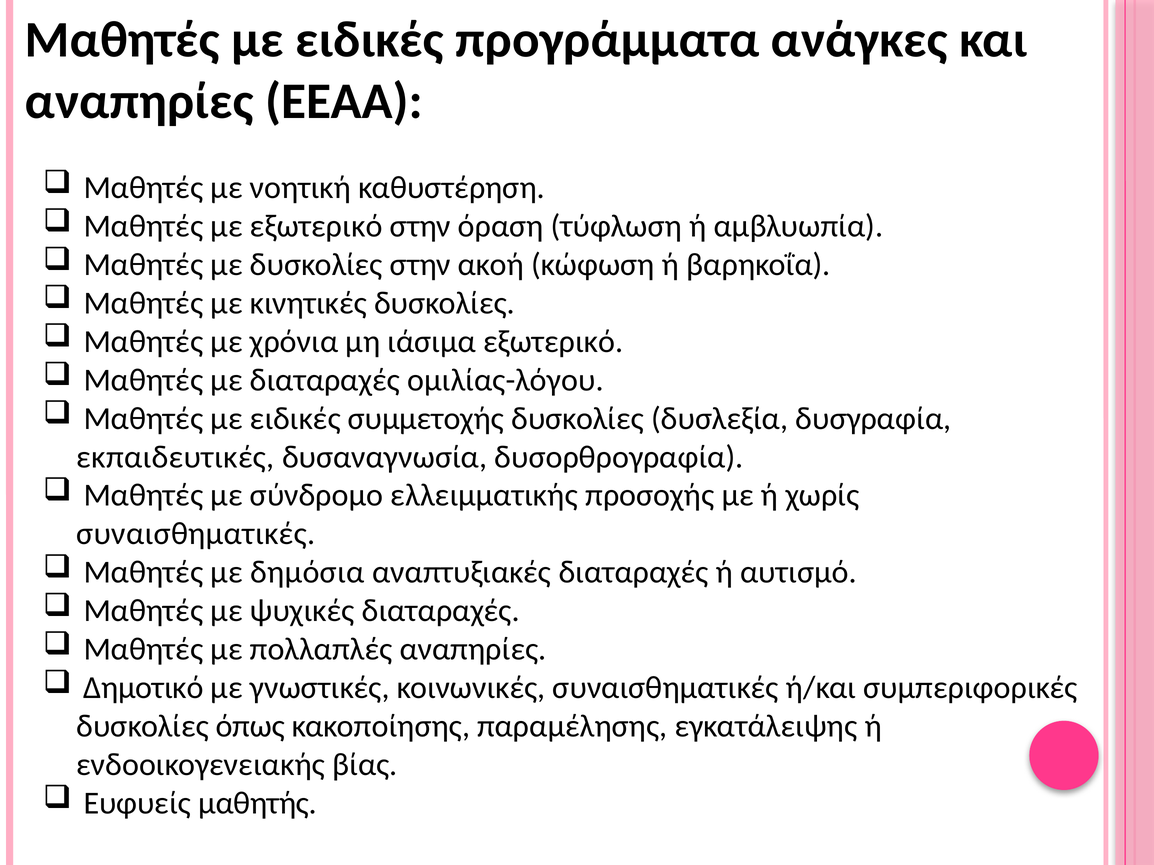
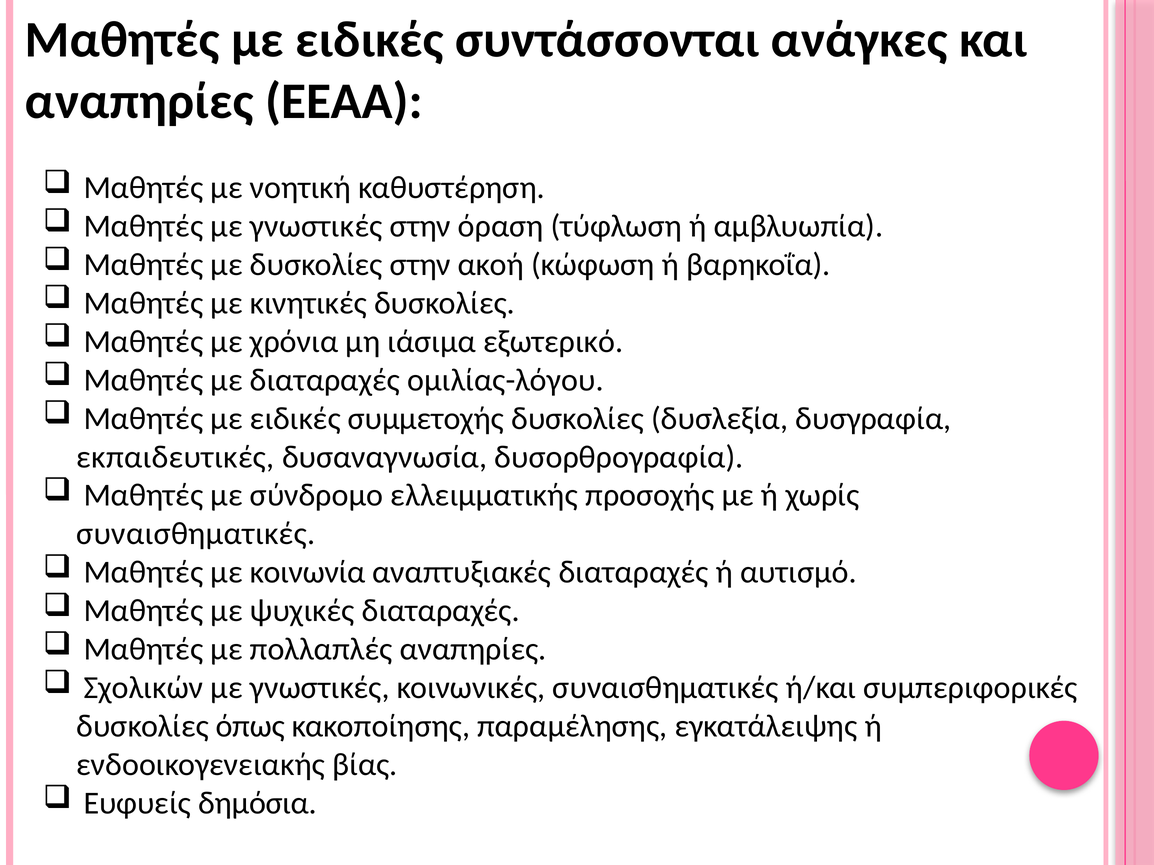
προγράμματα: προγράμματα -> συντάσσονται (607, 40)
Μαθητές με εξωτερικό: εξωτερικό -> γνωστικές (316, 226)
δημόσια: δημόσια -> κοινωνία (308, 573)
Δημοτικό: Δημοτικό -> Σχολικών (143, 688)
μαθητής: μαθητής -> δημόσια (258, 804)
